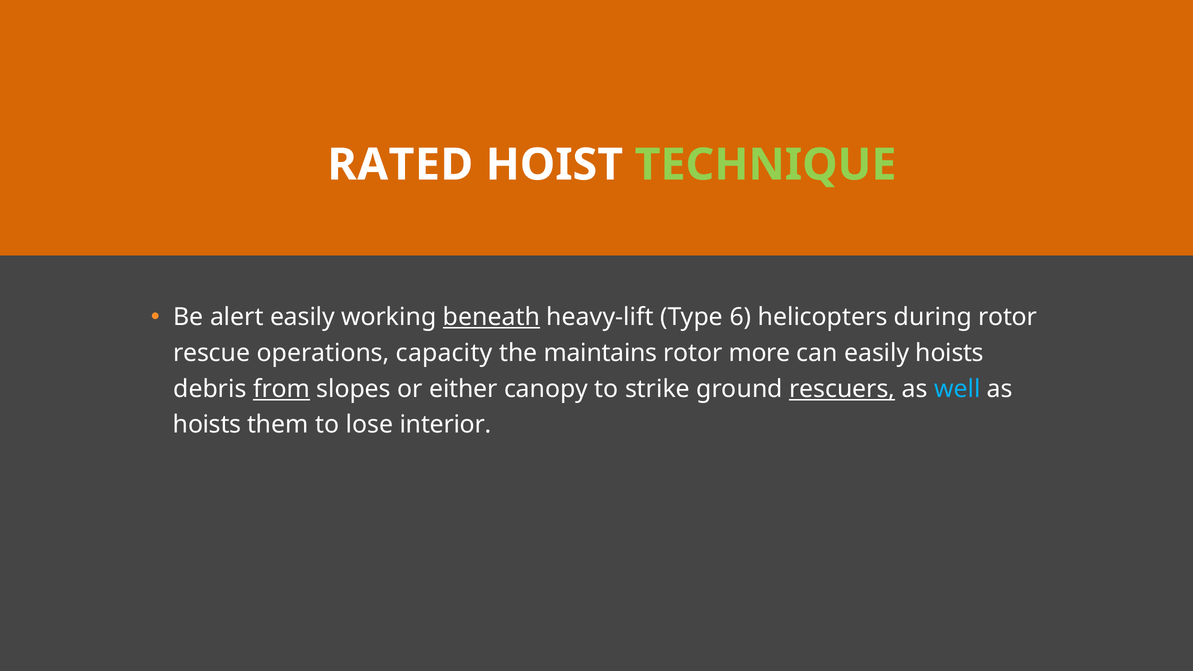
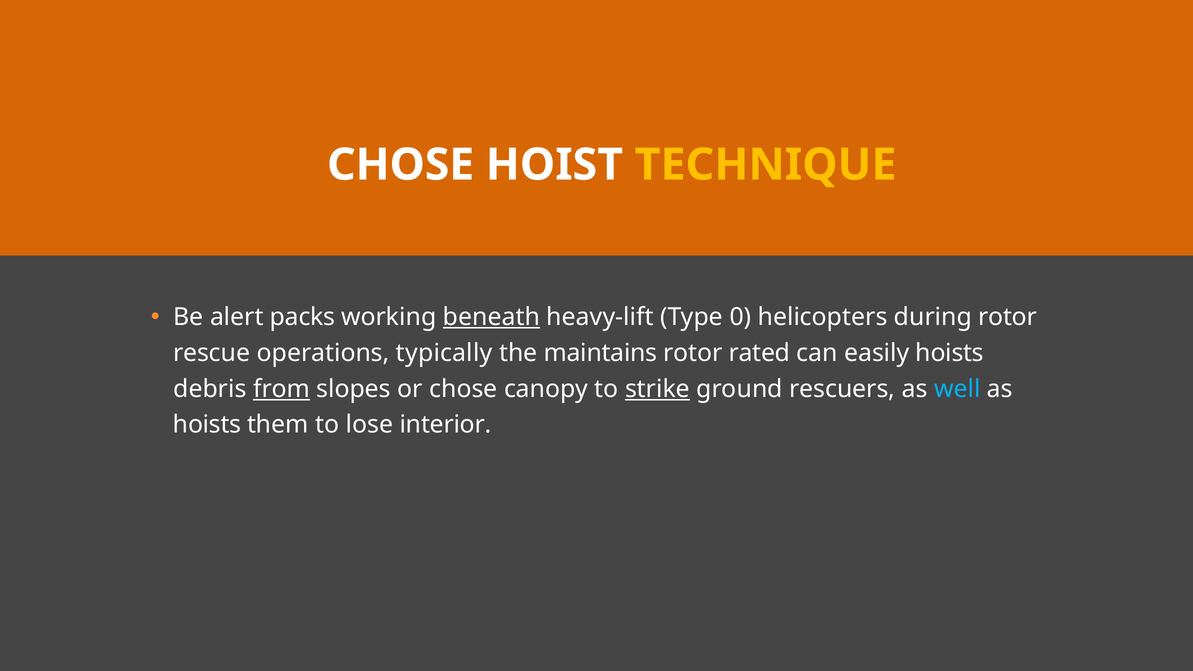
RATED: RATED -> CHOSE (401, 165)
TECHNIQUE colour: light green -> yellow (766, 165)
alert easily: easily -> packs (302, 317)
6: 6 -> 0 (740, 317)
capacity: capacity -> typically (444, 353)
more: more -> rated (760, 353)
or either: either -> chose (463, 389)
strike underline: none -> present (657, 389)
rescuers underline: present -> none (842, 389)
